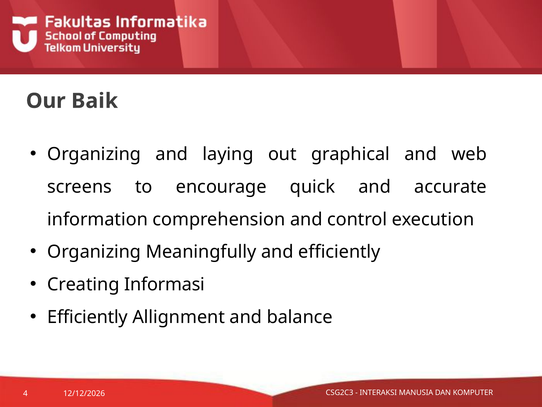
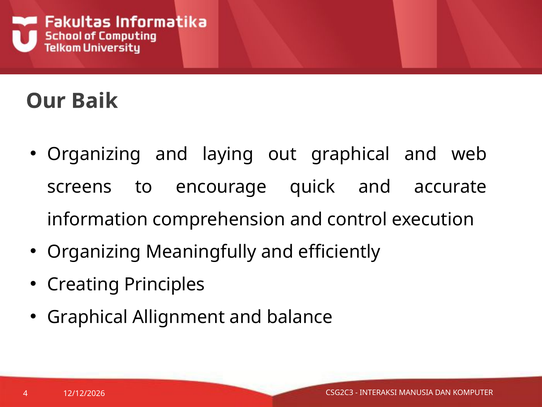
Informasi: Informasi -> Principles (164, 284)
Efficiently: Efficiently -> Graphical (88, 317)
